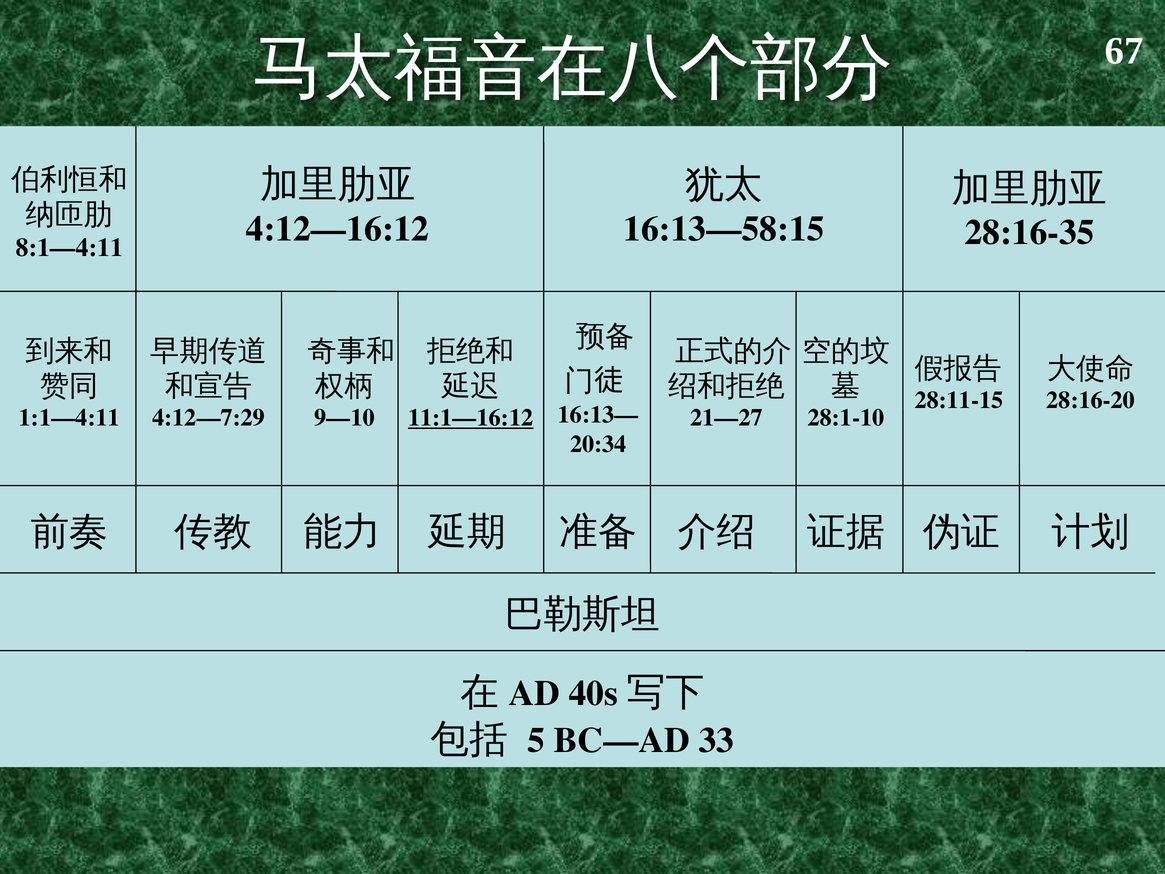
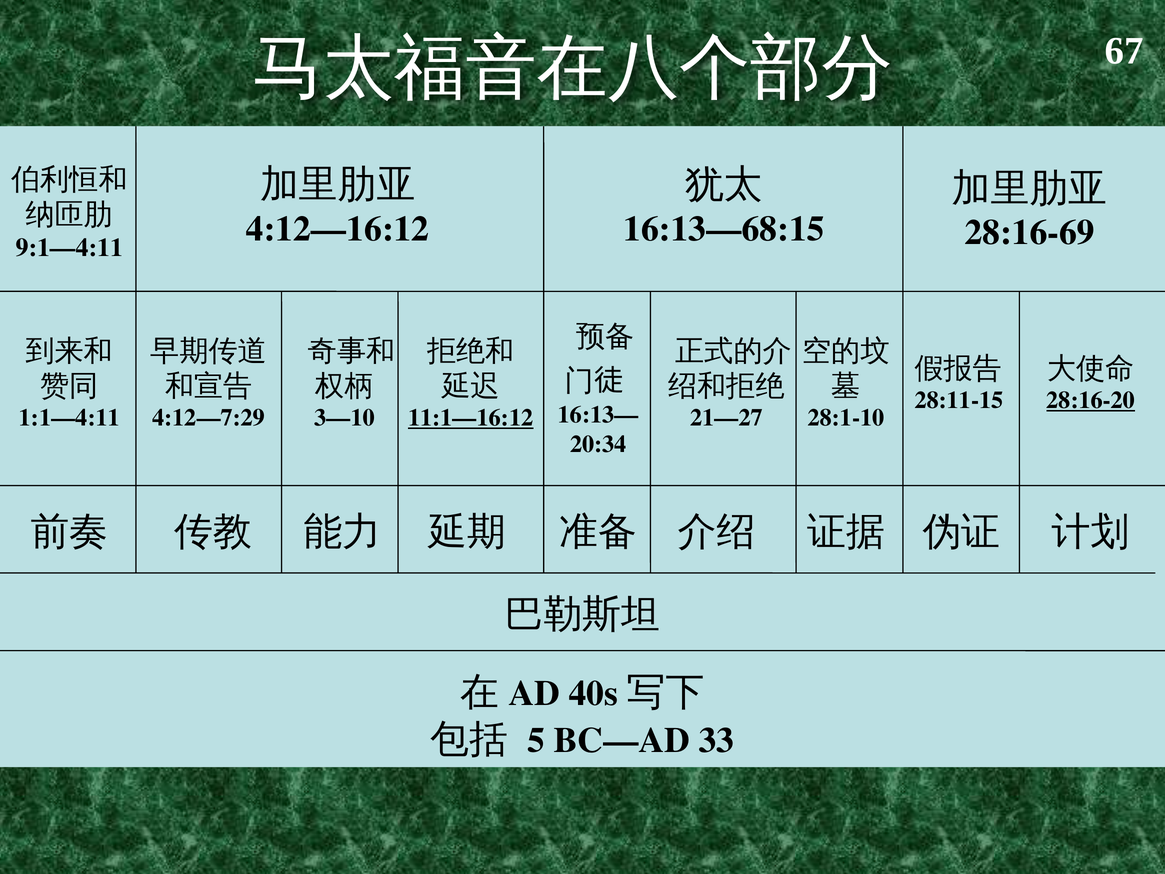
16:13—58:15: 16:13—58:15 -> 16:13—68:15 (724, 229)
28:16-35: 28:16-35 -> 28:16-69 (1030, 233)
8:1—4:11: 8:1—4:11 -> 9:1—4:11 (69, 248)
28:16-20 underline: none -> present (1091, 400)
9—10: 9—10 -> 3—10 (345, 418)
